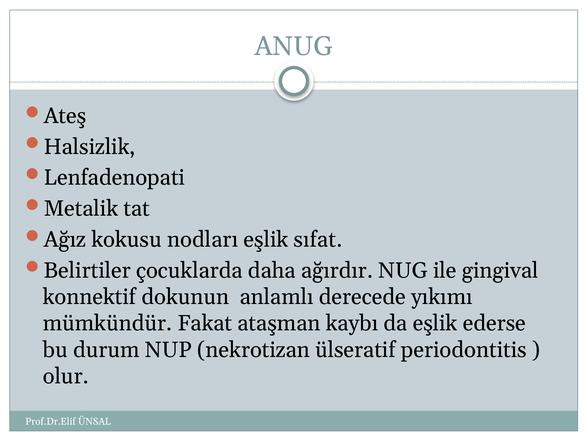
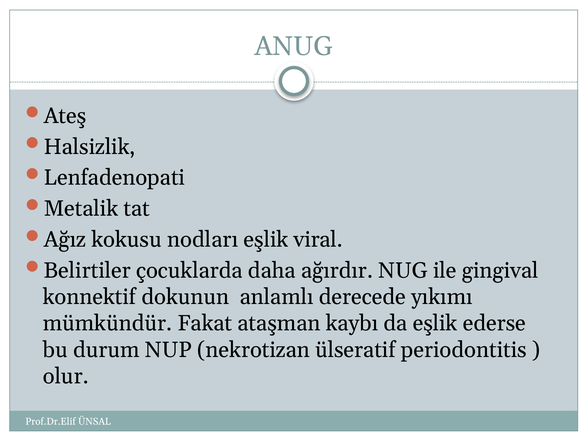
sıfat: sıfat -> viral (318, 239)
